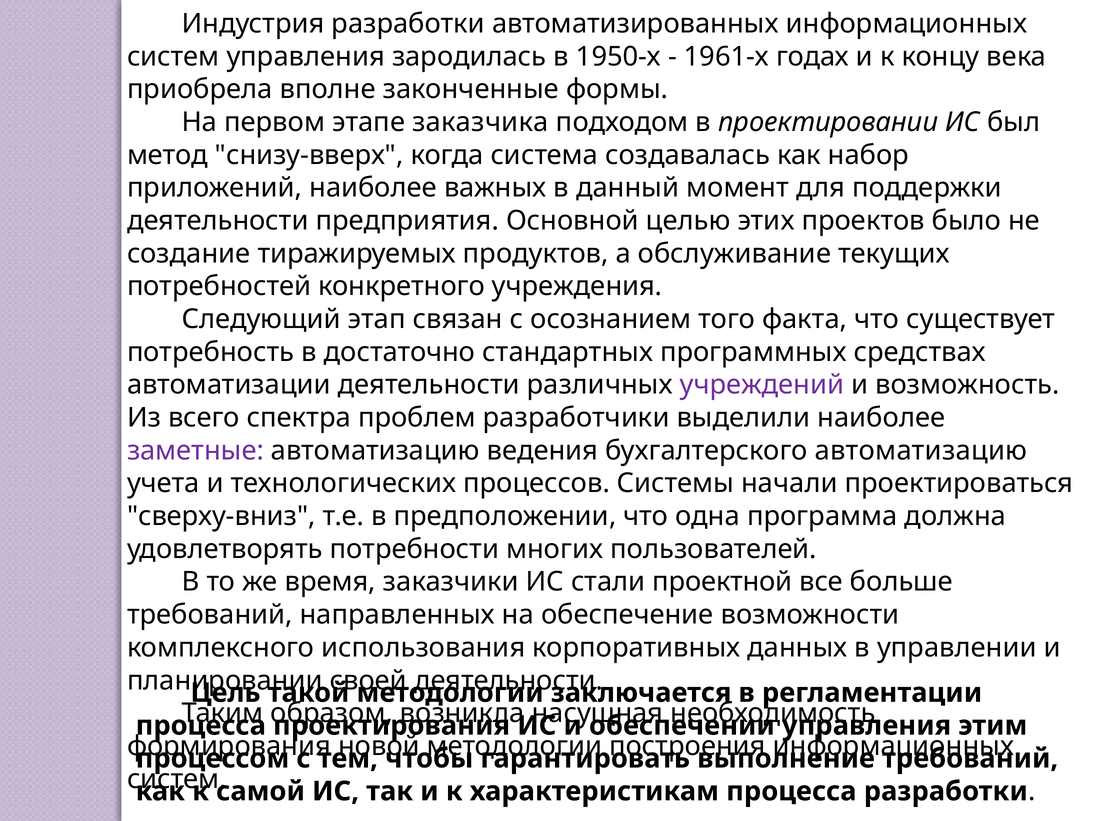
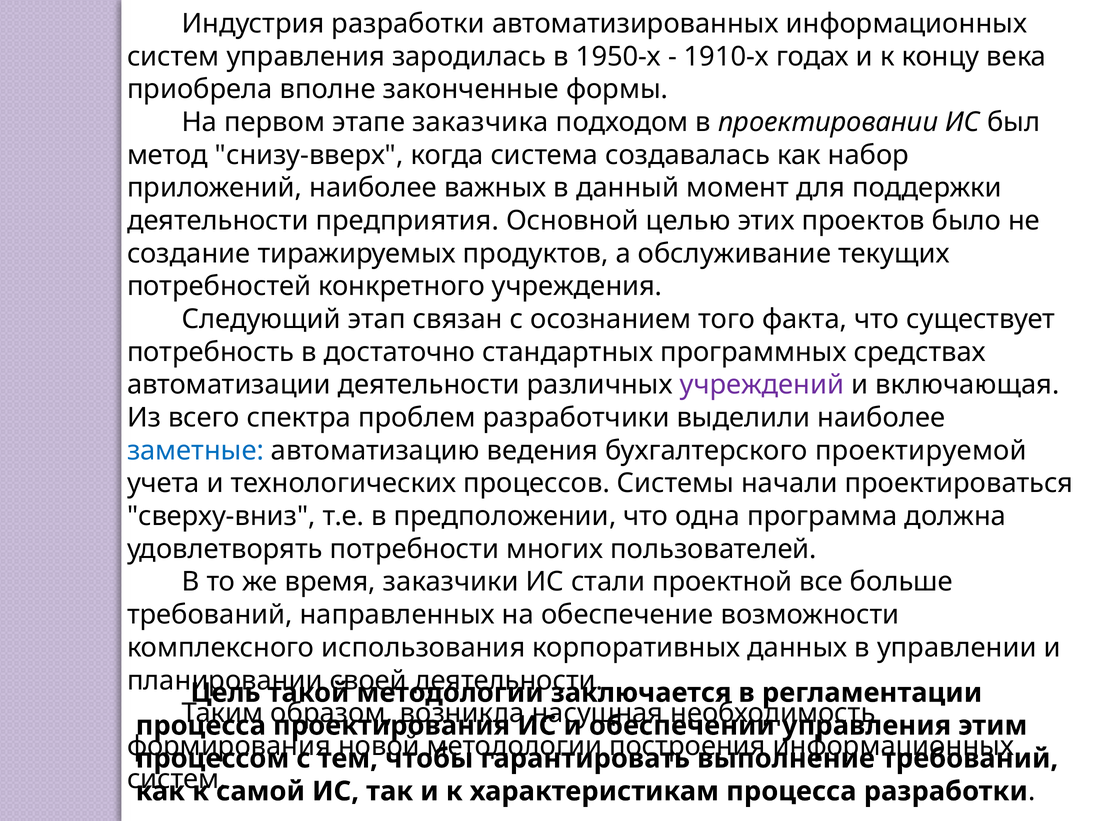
1961-х: 1961-х -> 1910-х (726, 56)
возможность: возможность -> включающая (967, 385)
заметные colour: purple -> blue (195, 450)
бухгалтерского автоматизацию: автоматизацию -> проектируемой (921, 450)
